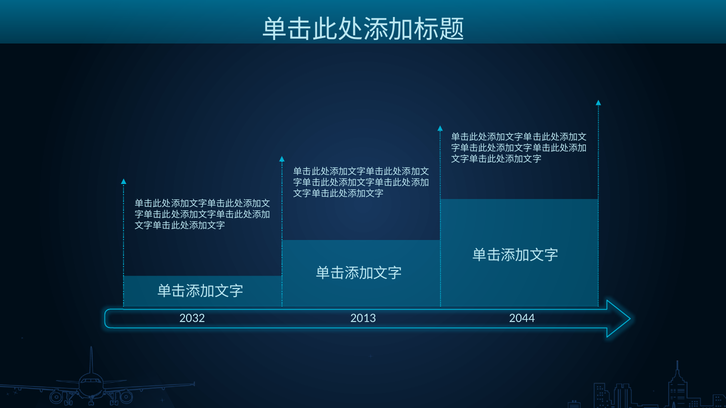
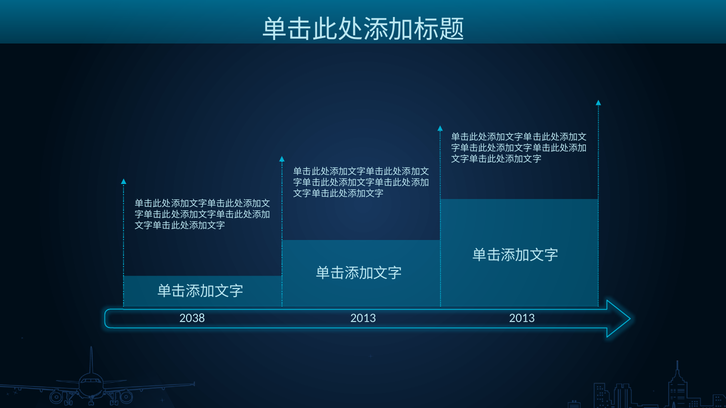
2032: 2032 -> 2038 (192, 318)
2013 2044: 2044 -> 2013 (522, 318)
